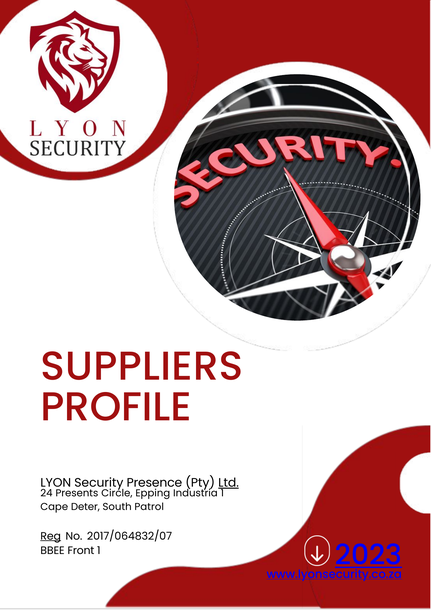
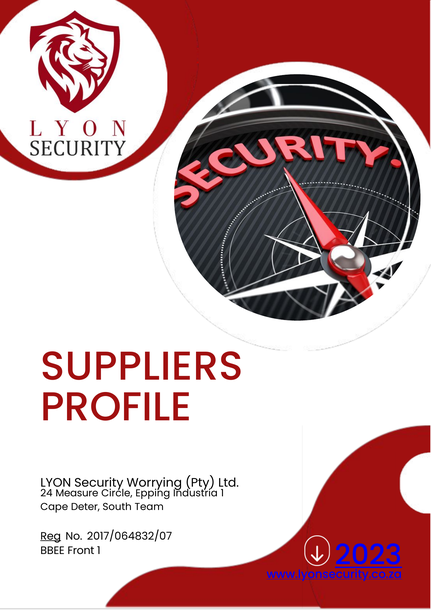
Presence: Presence -> Worrying (154, 483)
Ltd underline: present -> none (229, 483)
Presents: Presents -> Measure (77, 493)
Patrol: Patrol -> Team (149, 507)
